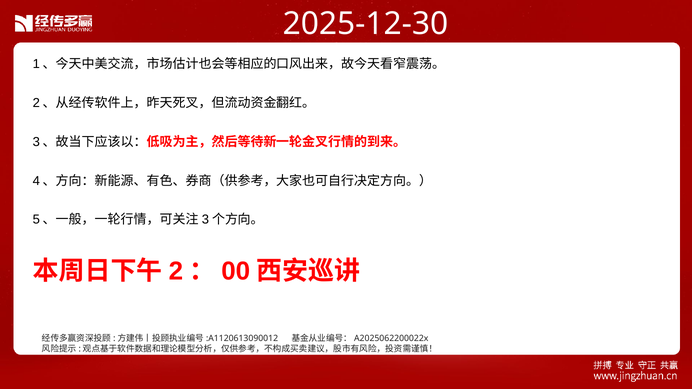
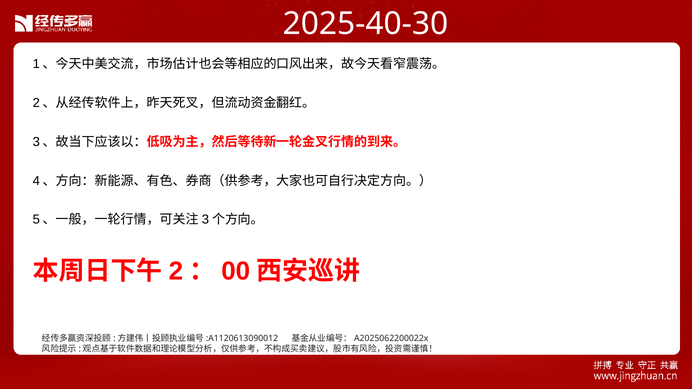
2025-12-30: 2025-12-30 -> 2025-40-30 (365, 24)
